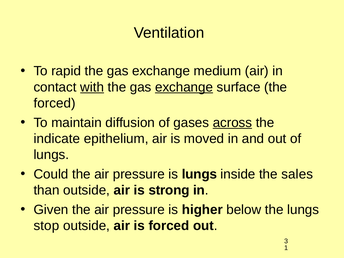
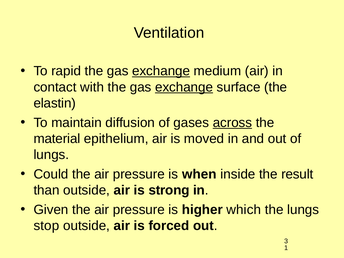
exchange underline: none -> present (161, 71)
with underline: present -> none (92, 87)
forced: forced -> elastin (55, 103)
indicate: indicate -> material (57, 139)
is lungs: lungs -> when (199, 174)
sales: sales -> result (297, 174)
below: below -> which (244, 210)
